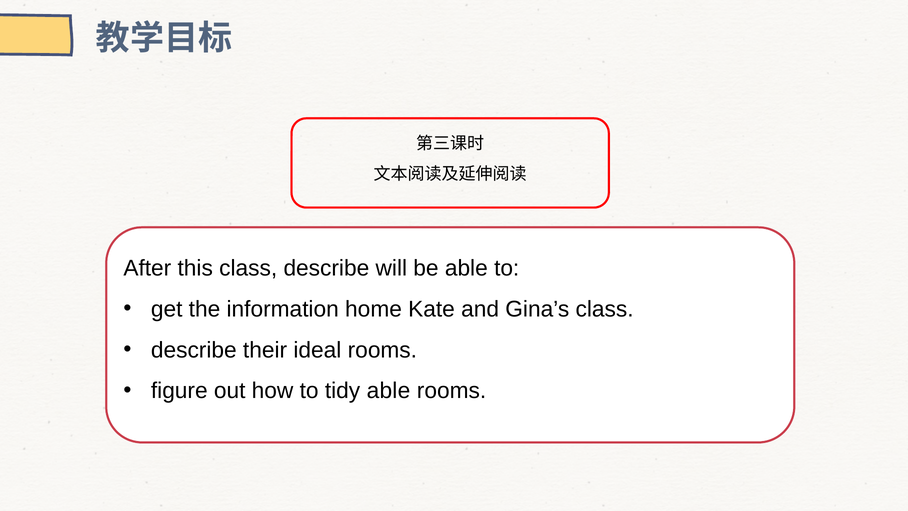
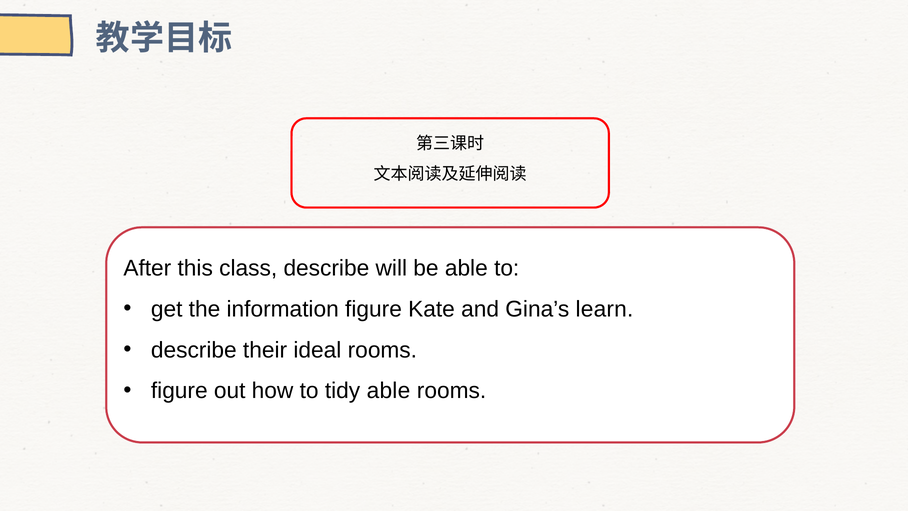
information home: home -> figure (374, 309)
Gina’s class: class -> learn (604, 309)
